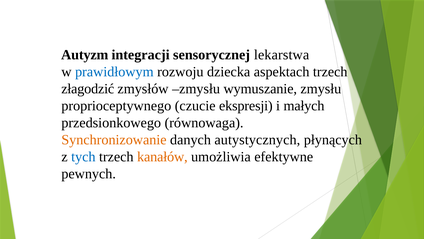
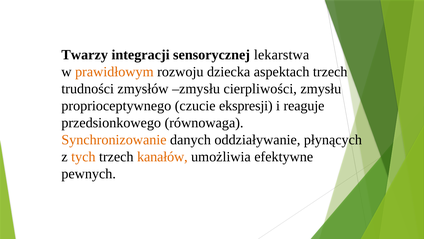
Autyzm: Autyzm -> Twarzy (85, 55)
prawidłowym colour: blue -> orange (114, 72)
złagodzić: złagodzić -> trudności (88, 89)
wymuszanie: wymuszanie -> cierpliwości (260, 89)
małych: małych -> reaguje (304, 106)
autystycznych: autystycznych -> oddziaływanie (257, 140)
tych colour: blue -> orange (83, 157)
